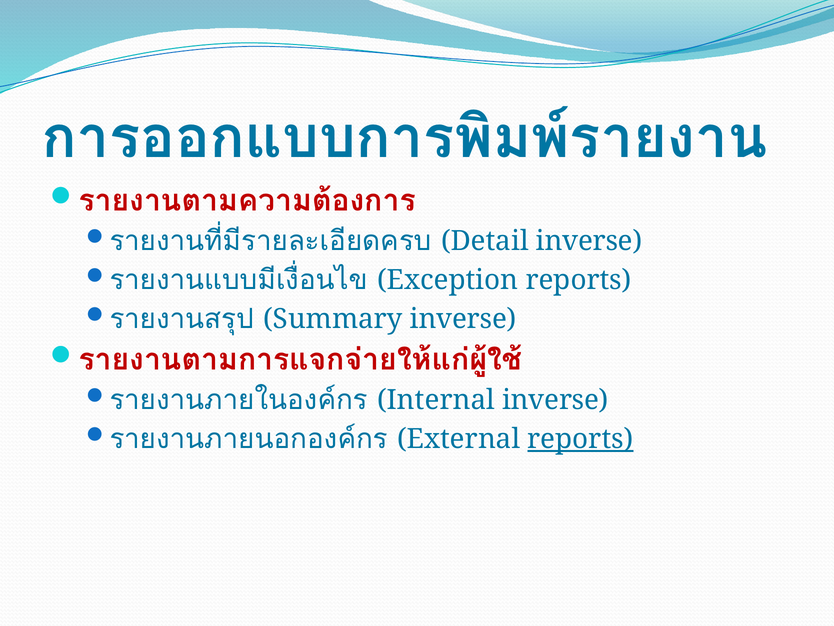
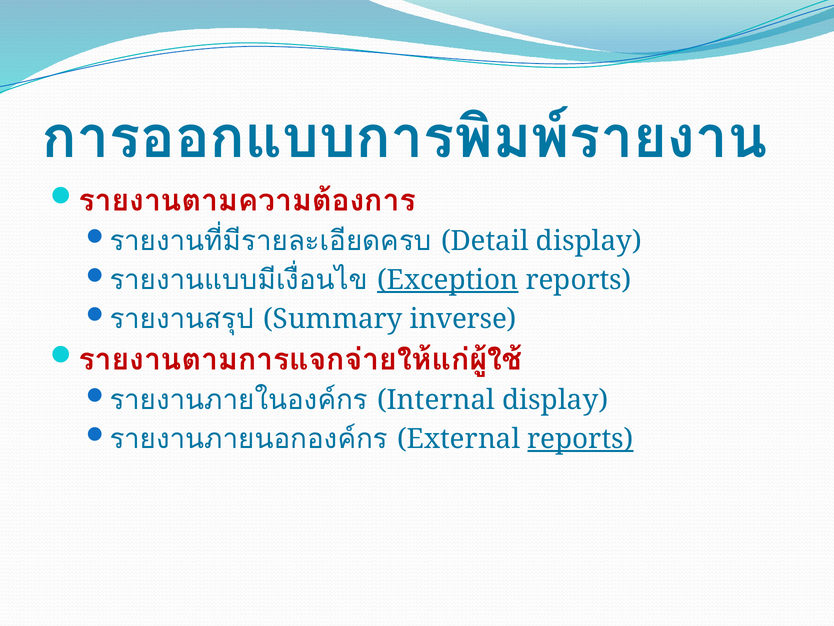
Detail inverse: inverse -> display (589, 241)
Exception underline: none -> present (448, 280)
Internal inverse: inverse -> display (555, 400)
